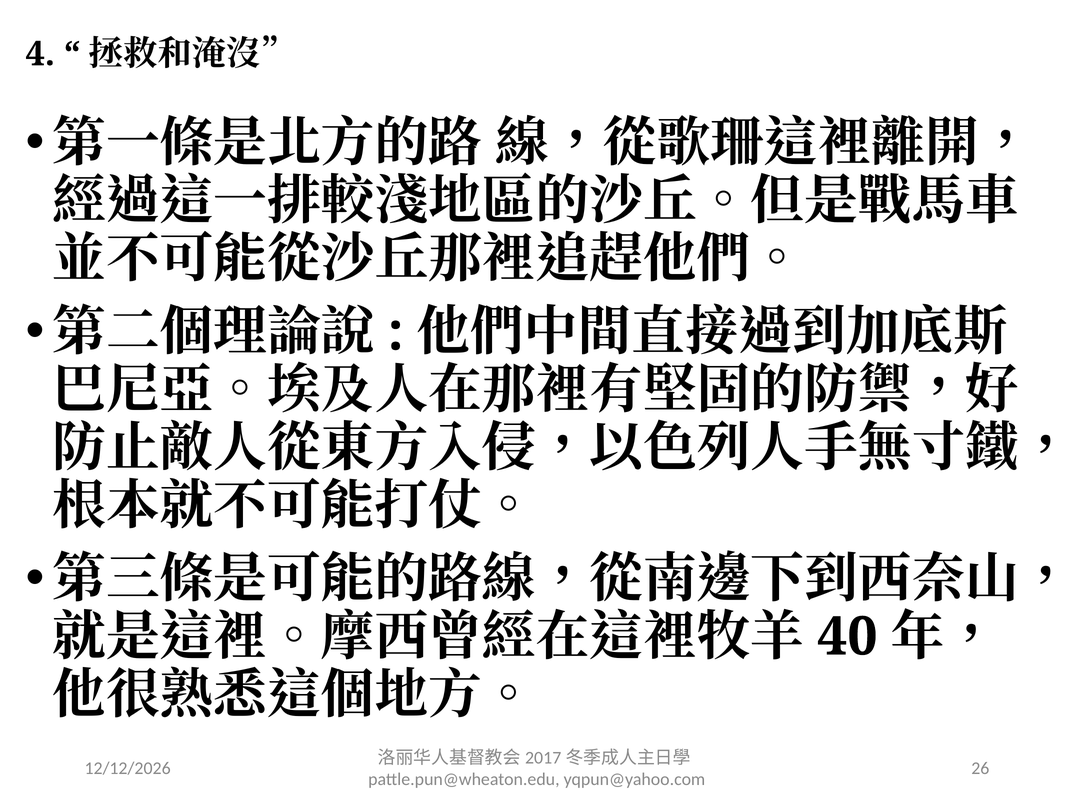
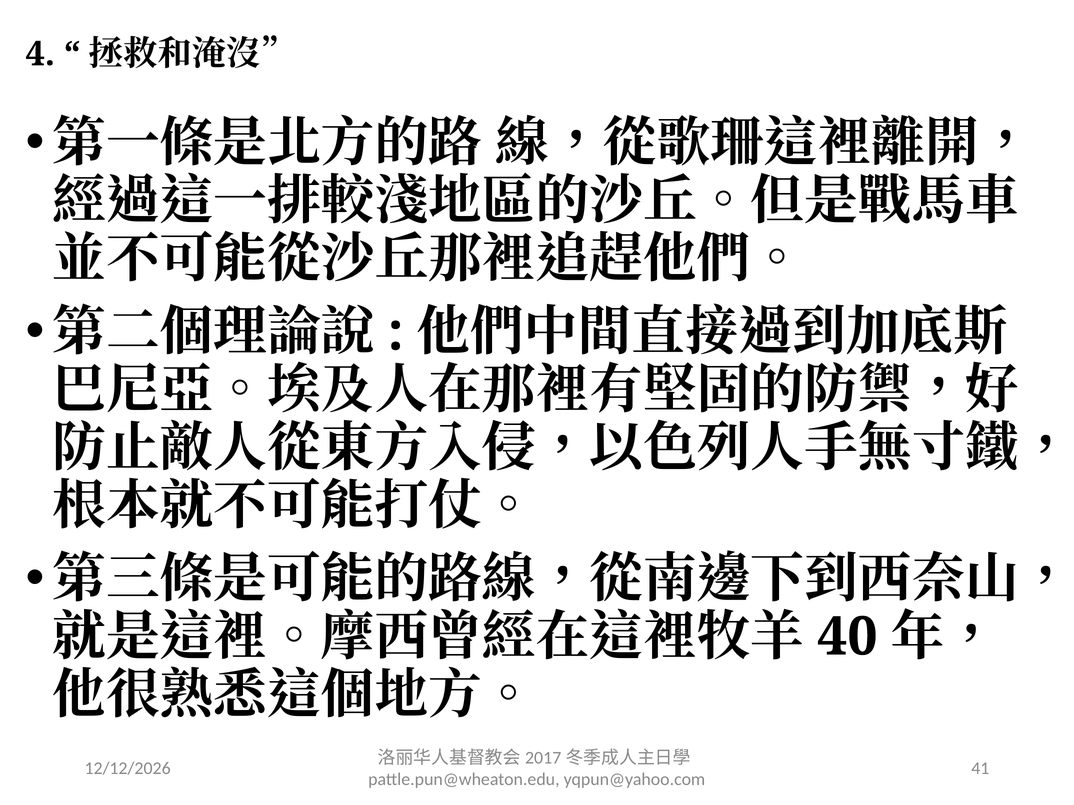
26: 26 -> 41 (980, 769)
